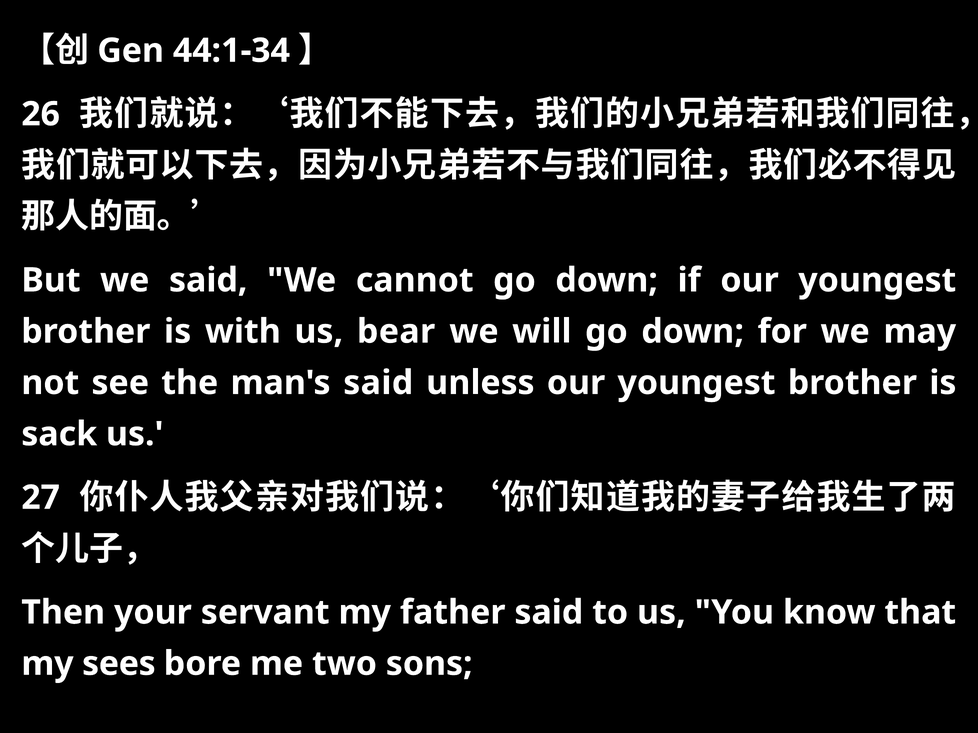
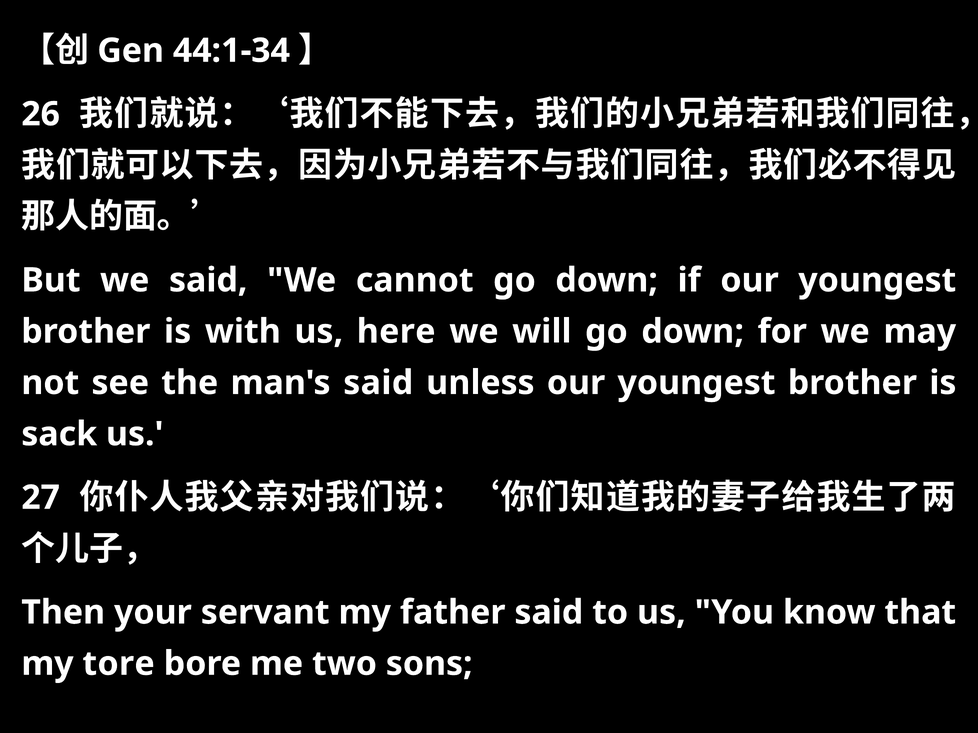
bear: bear -> here (396, 332)
sees: sees -> tore (119, 664)
